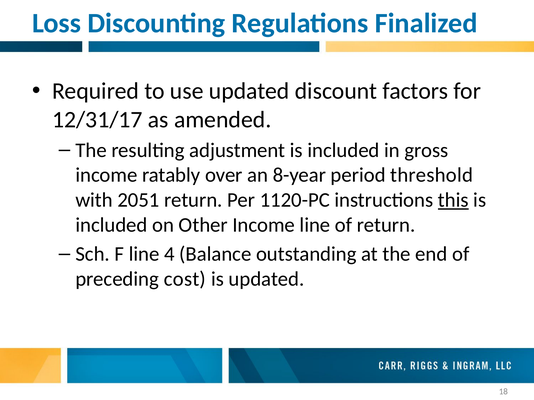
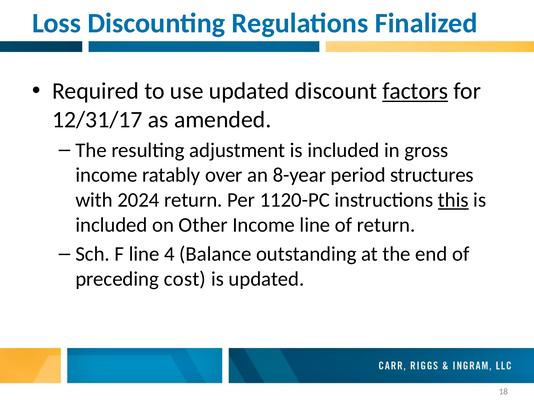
factors underline: none -> present (415, 91)
threshold: threshold -> structures (432, 175)
2051: 2051 -> 2024 (138, 200)
